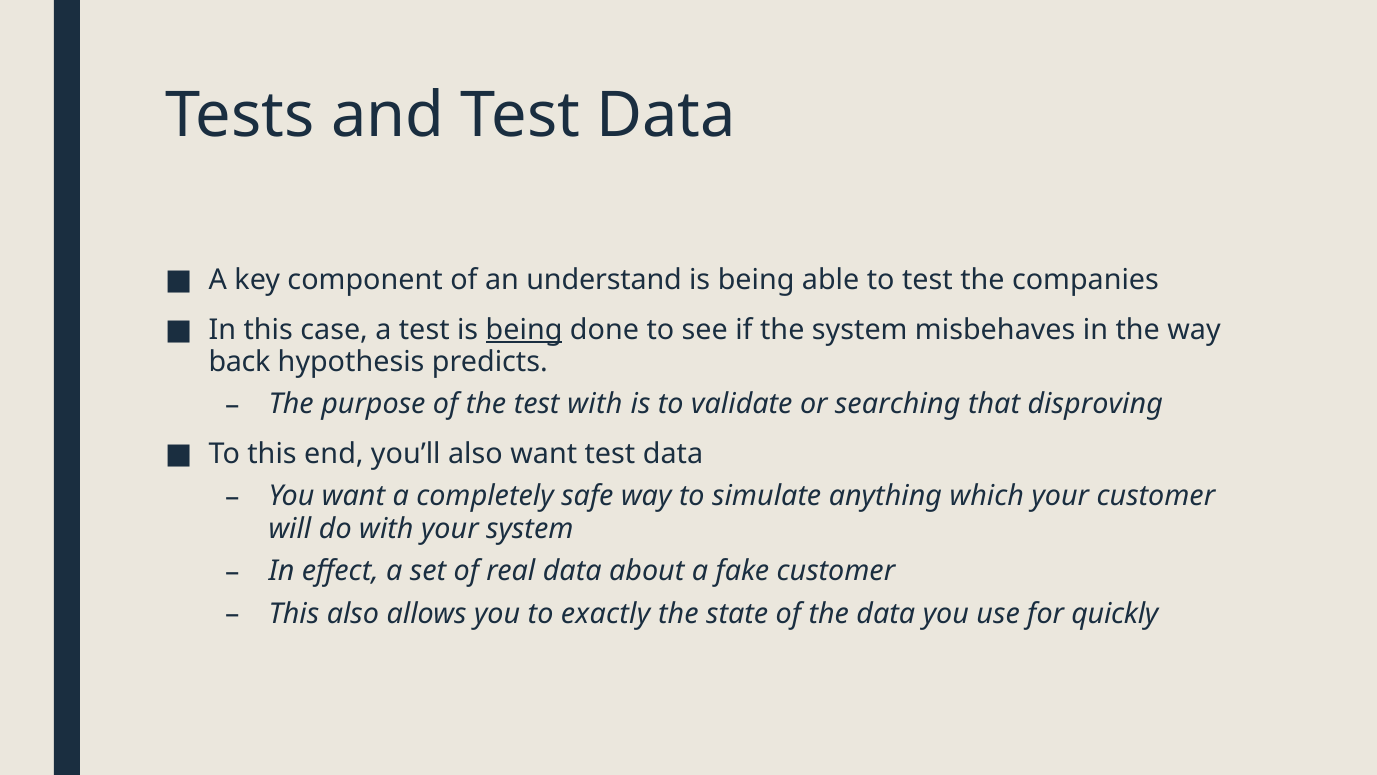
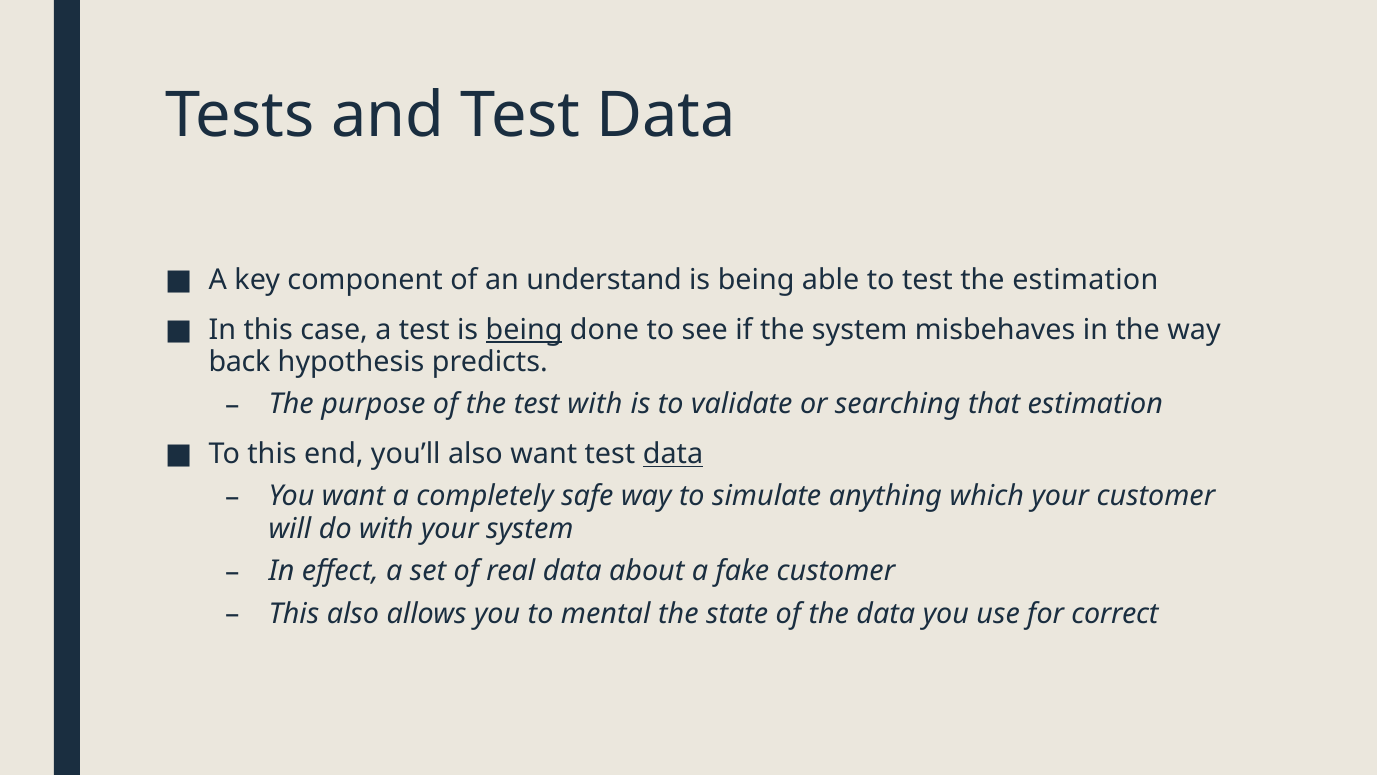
the companies: companies -> estimation (1085, 280)
that disproving: disproving -> estimation (1095, 404)
data underline: none -> present (673, 454)
exactly: exactly -> mental (606, 613)
quickly: quickly -> correct (1115, 613)
